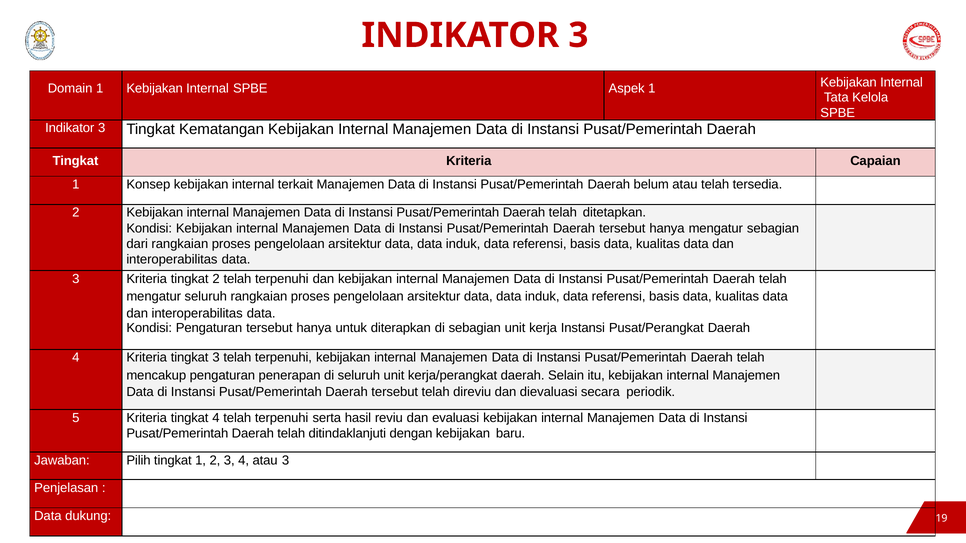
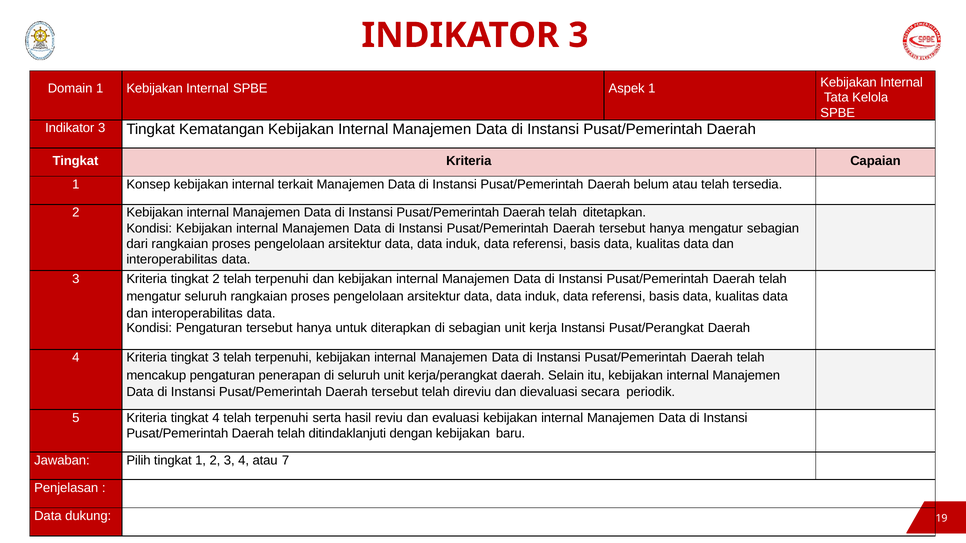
atau 3: 3 -> 7 (286, 461)
